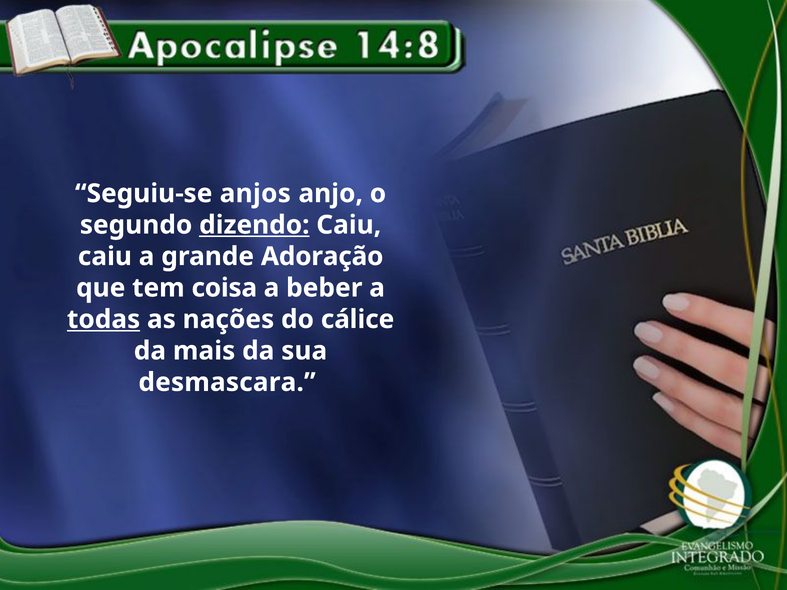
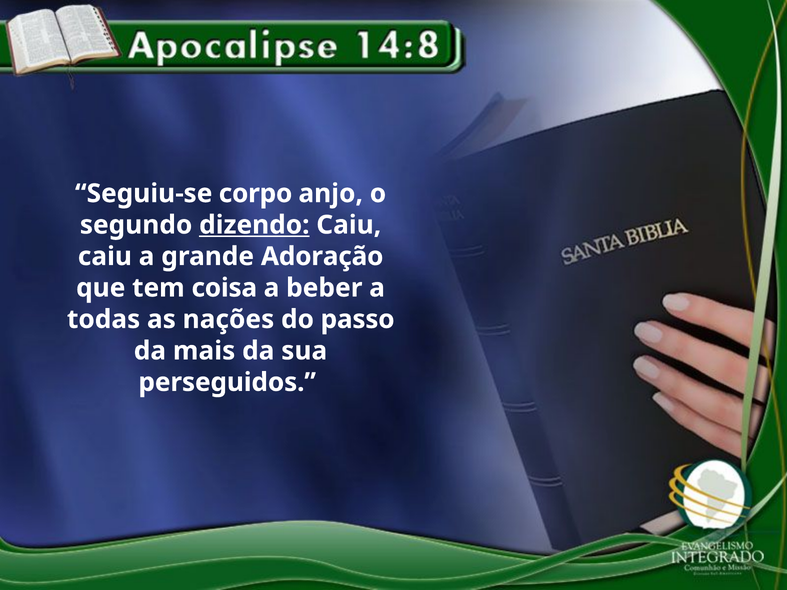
anjos: anjos -> corpo (256, 194)
todas underline: present -> none (104, 319)
cálice: cálice -> passo (358, 319)
desmascara: desmascara -> perseguidos (227, 382)
